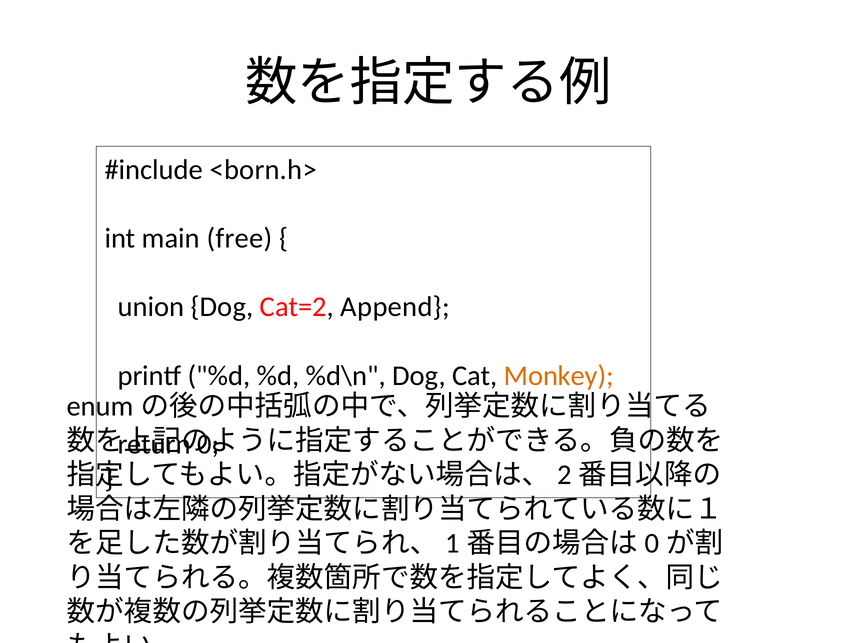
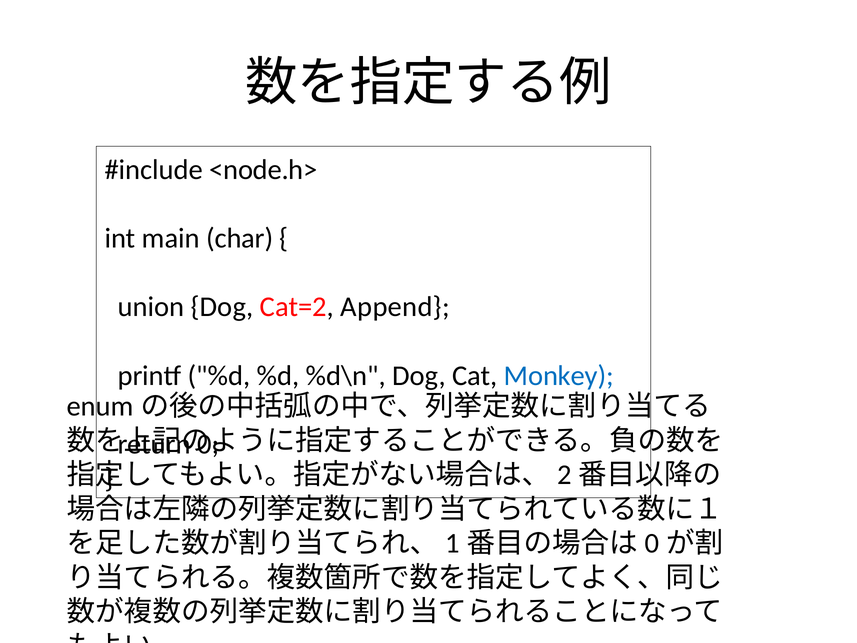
<born.h>: <born.h> -> <node.h> (263, 170)
free: free -> char (240, 238)
Monkey colour: orange -> blue (559, 375)
